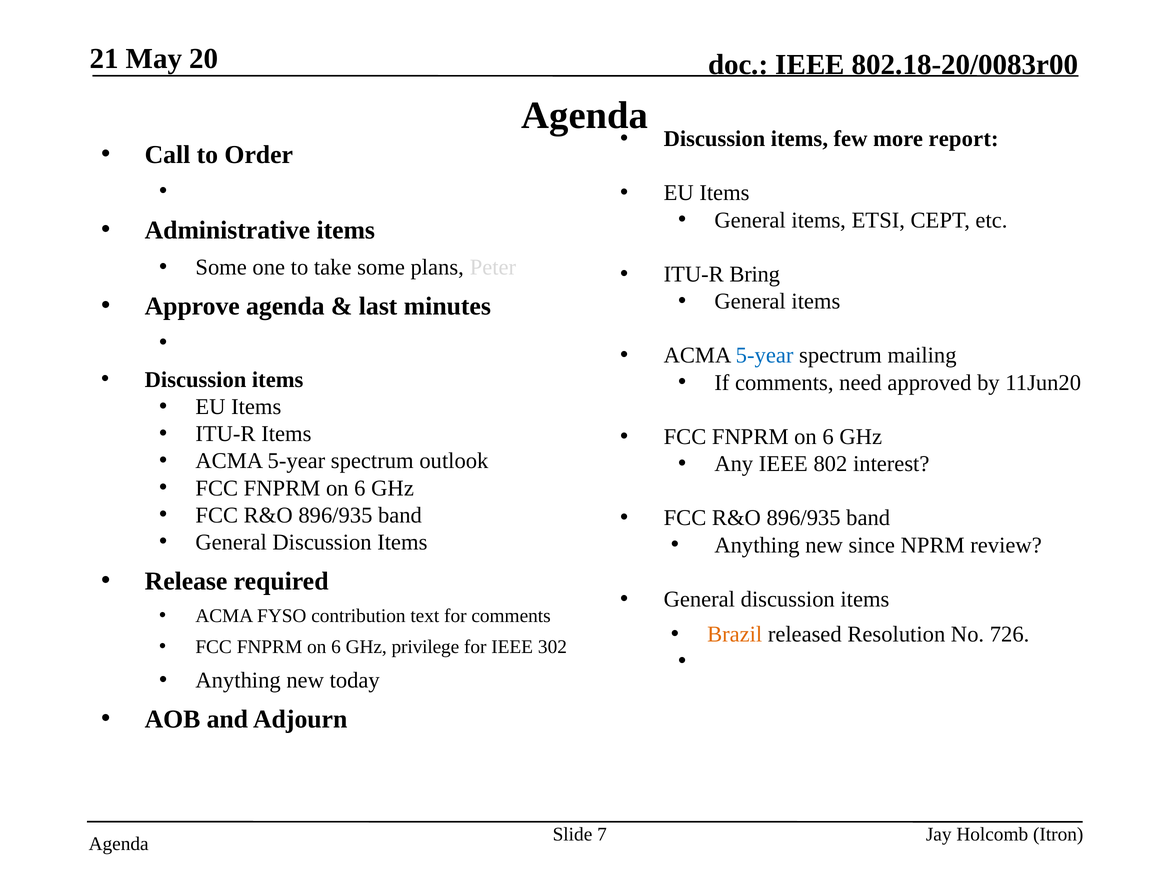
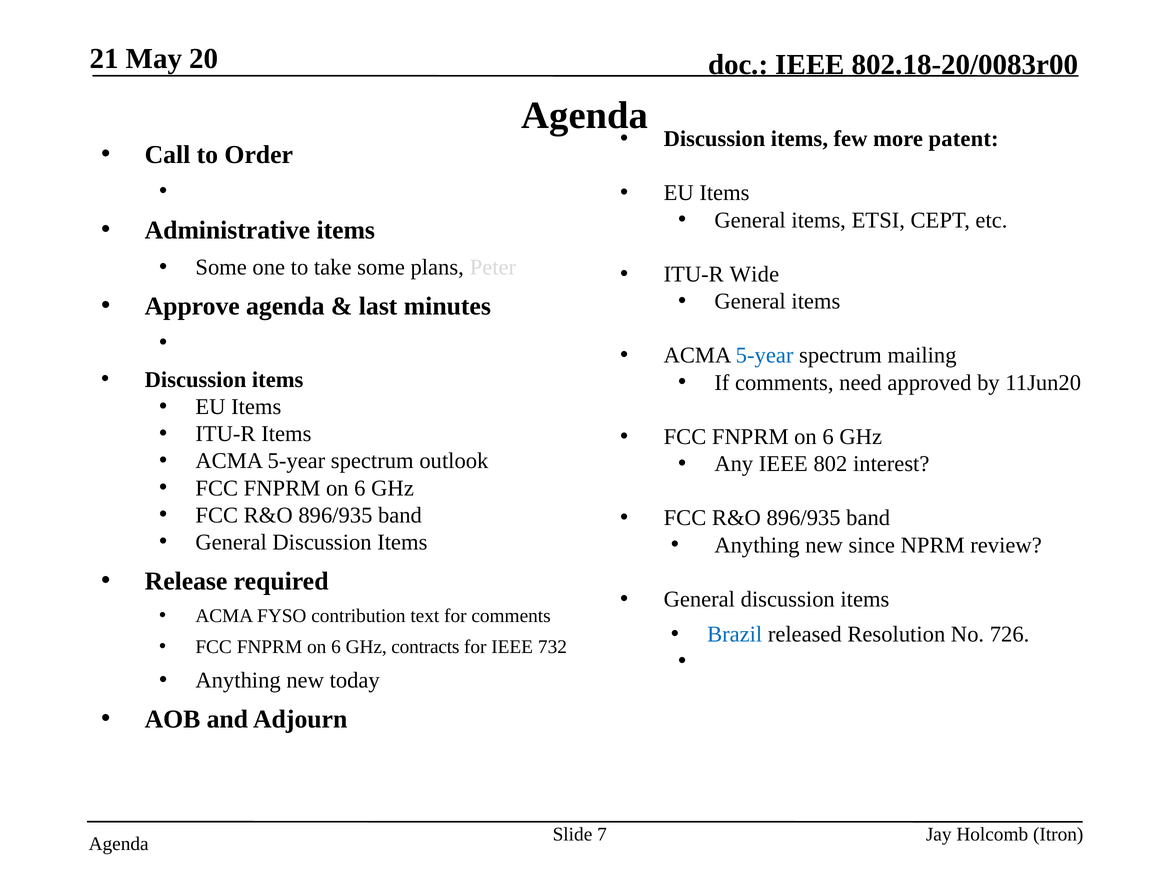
report: report -> patent (964, 139)
Bring: Bring -> Wide (754, 274)
Brazil colour: orange -> blue (735, 634)
privilege: privilege -> contracts (425, 647)
302: 302 -> 732 (552, 647)
